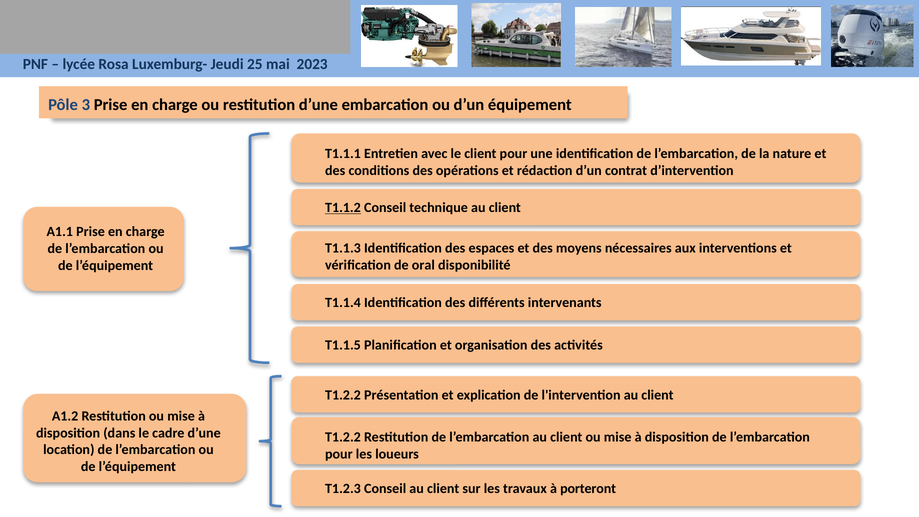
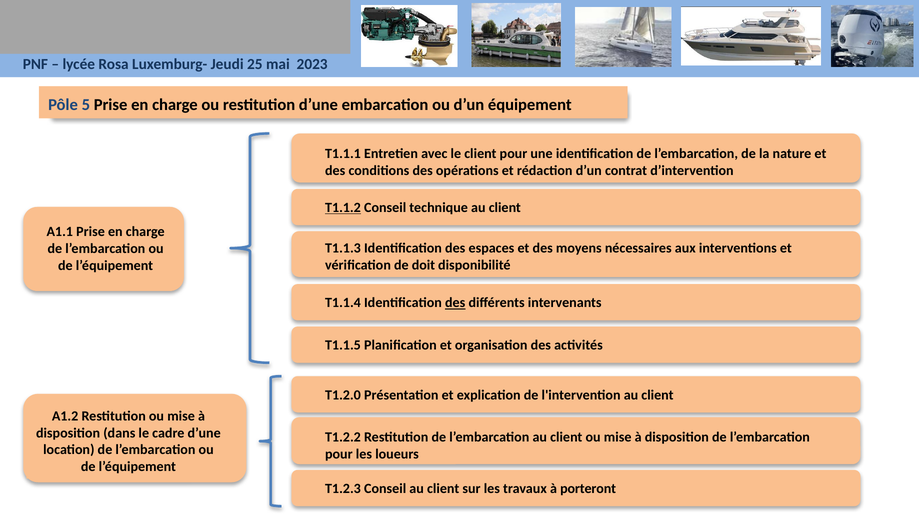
3: 3 -> 5 (86, 105)
oral: oral -> doit (423, 265)
des underline: none -> present (455, 303)
T1.2.2: T1.2.2 -> T1.2.0 (343, 395)
